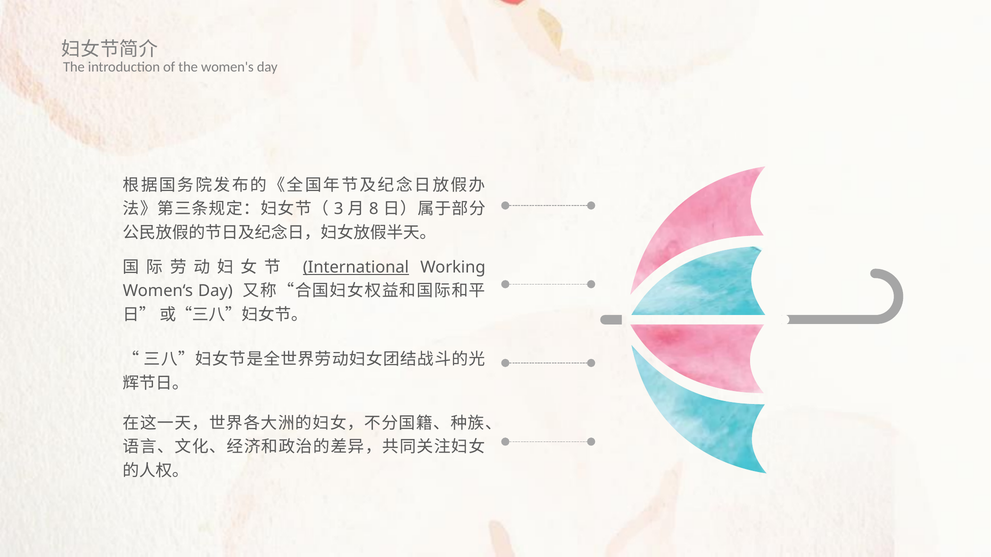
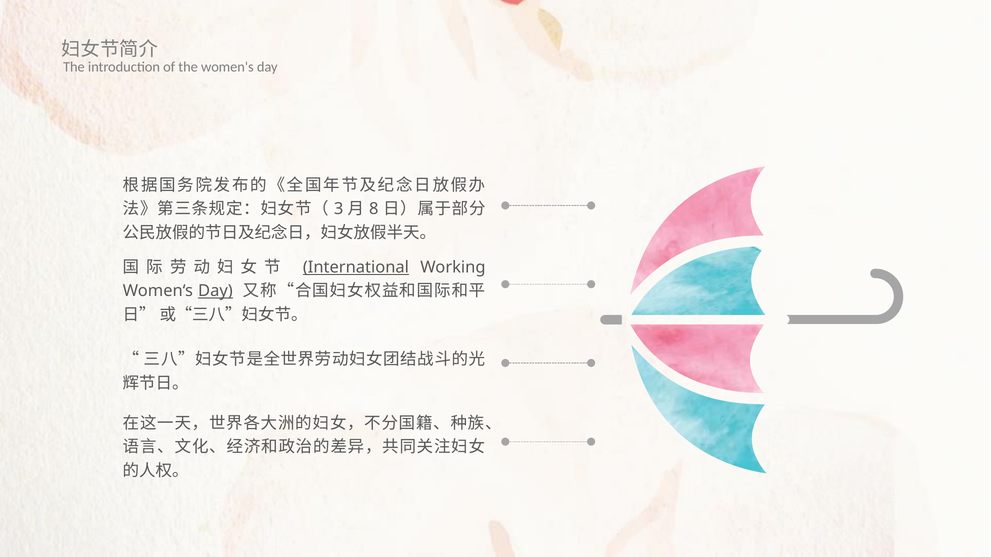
Day underline: none -> present (215, 291)
